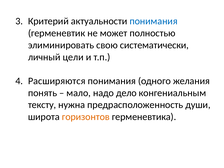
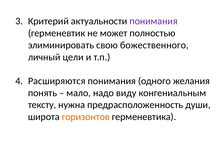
понимания colour: blue -> purple (154, 21)
систематически: систематически -> божественного (154, 45)
дело: дело -> виду (126, 93)
